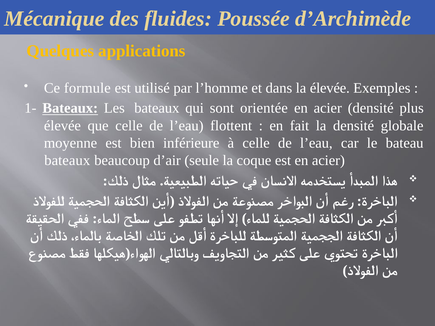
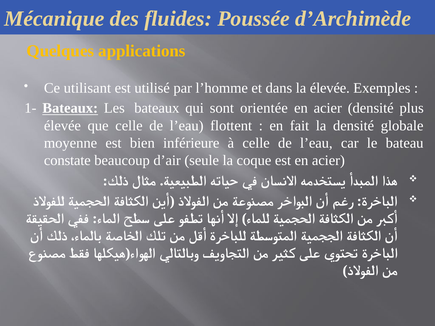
formule: formule -> utilisant (87, 88)
bateaux: bateaux -> constate (67, 160)
